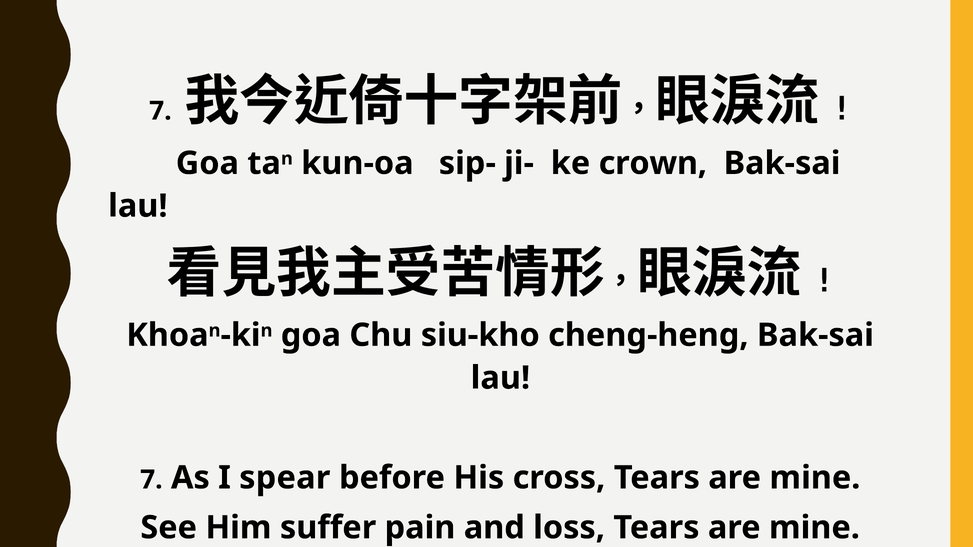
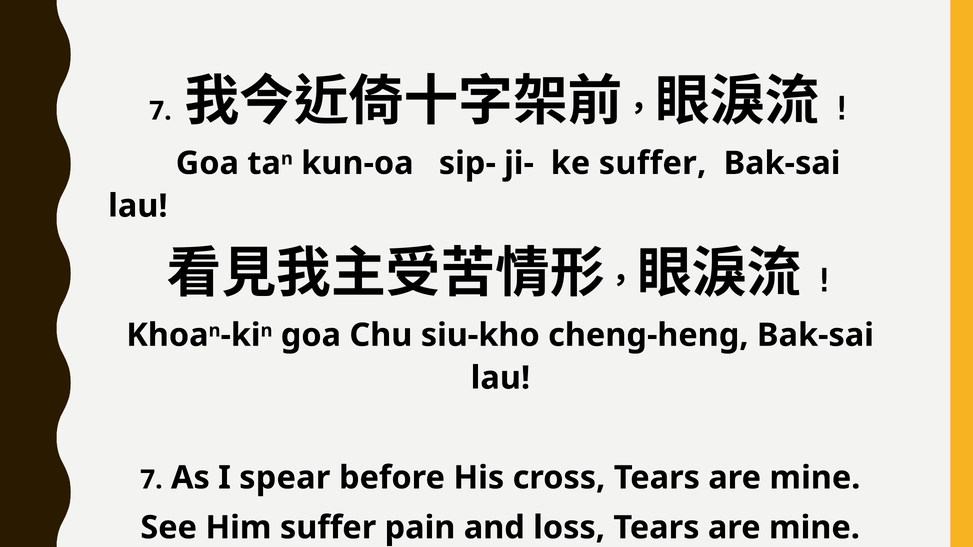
ke crown: crown -> suffer (653, 163)
